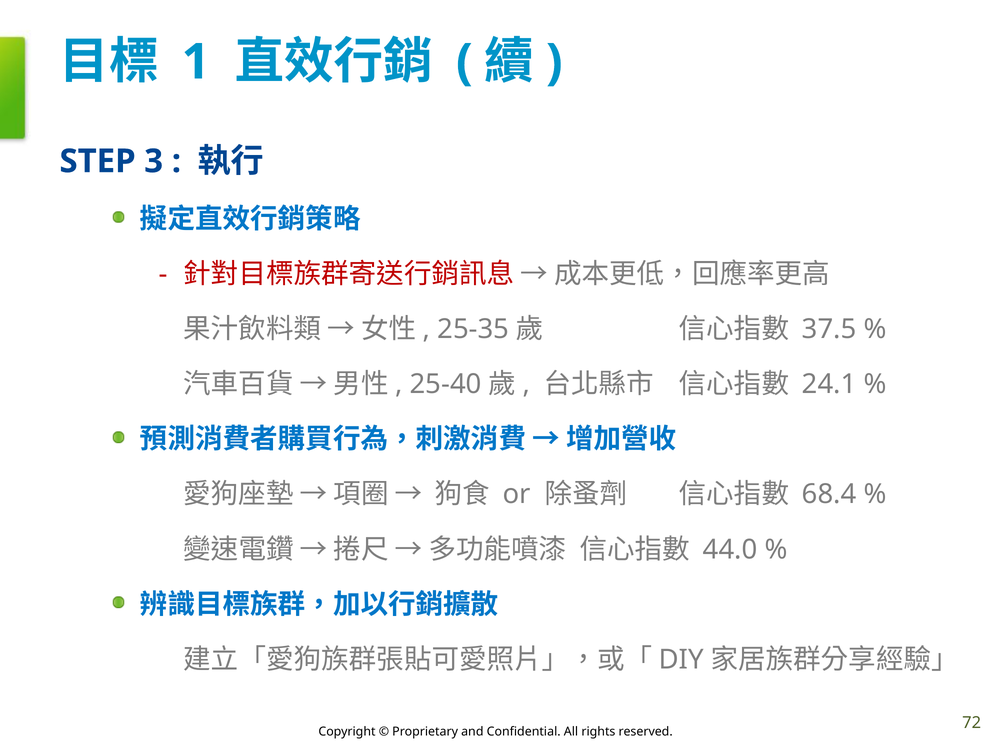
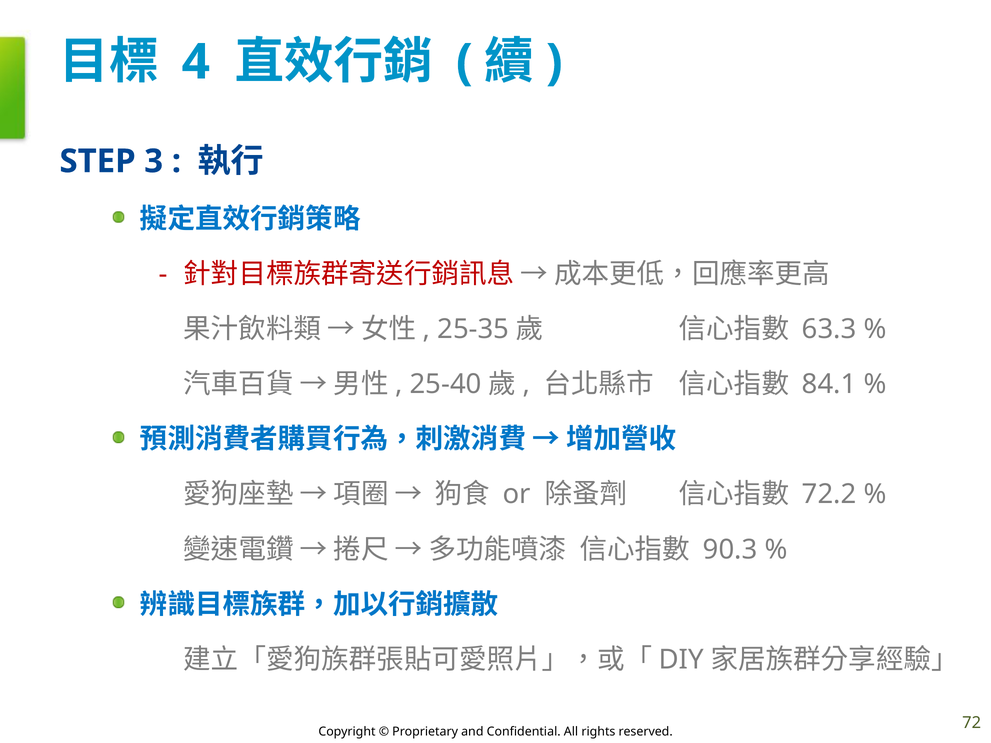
1: 1 -> 4 (196, 62)
37.5: 37.5 -> 63.3 (829, 329)
24.1: 24.1 -> 84.1 (829, 384)
68.4: 68.4 -> 72.2 (829, 495)
44.0: 44.0 -> 90.3 (730, 550)
